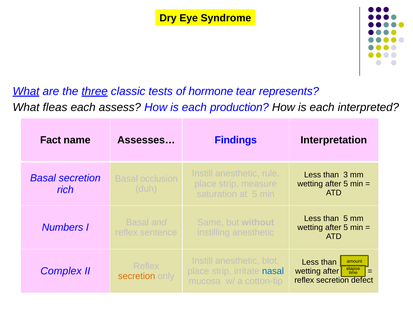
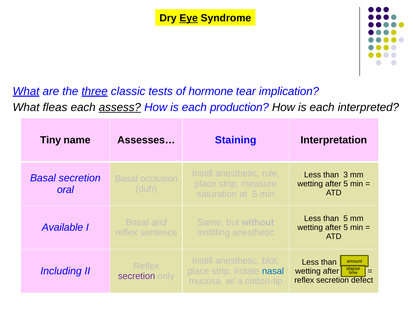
Eye underline: none -> present (189, 18)
represents: represents -> implication (289, 91)
assess underline: none -> present (120, 107)
Fact: Fact -> Tiny (51, 140)
Findings: Findings -> Staining (236, 140)
rich: rich -> oral (65, 189)
Numbers: Numbers -> Available (63, 227)
Complex: Complex -> Including (61, 271)
secretion colour: orange -> purple (137, 276)
